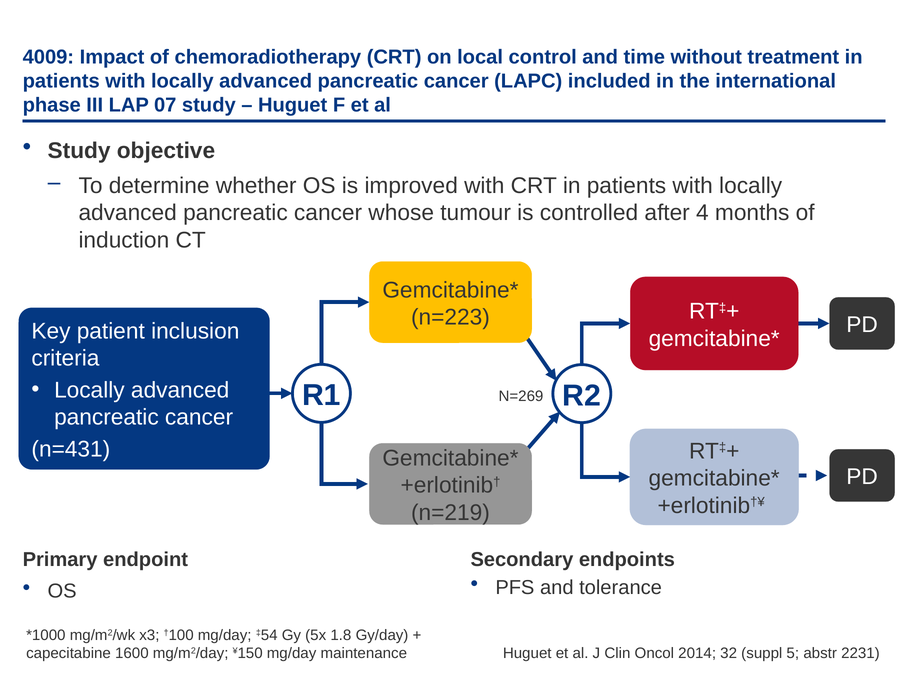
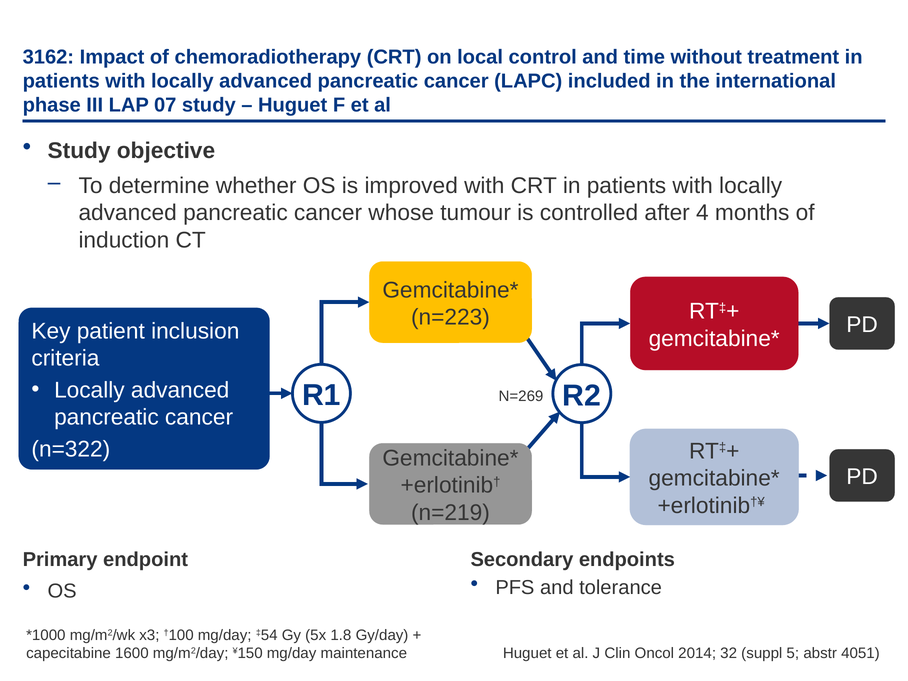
4009: 4009 -> 3162 (48, 57)
n=431: n=431 -> n=322 (71, 449)
2231: 2231 -> 4051 (860, 653)
